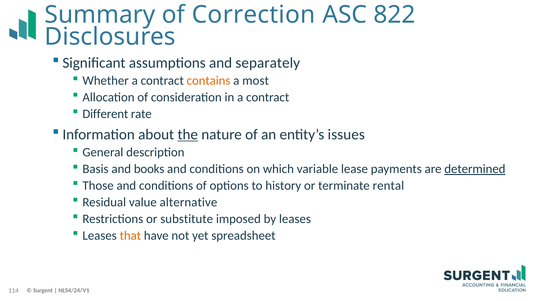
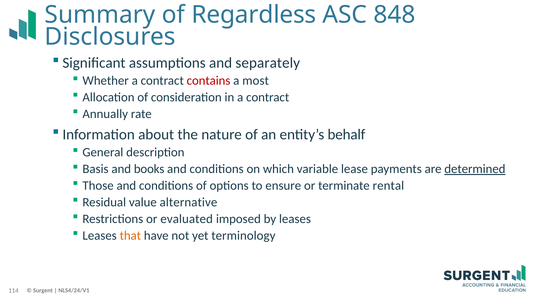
Correction: Correction -> Regardless (254, 15)
822: 822 -> 848 (395, 15)
contains colour: orange -> red (208, 81)
Different: Different -> Annually (105, 114)
the underline: present -> none (188, 134)
issues: issues -> behalf (346, 134)
history: history -> ensure (283, 186)
substitute: substitute -> evaluated (187, 219)
spreadsheet: spreadsheet -> terminology (243, 235)
